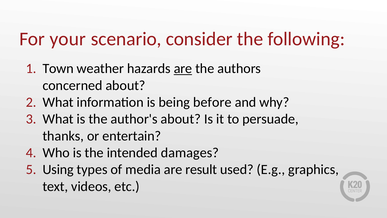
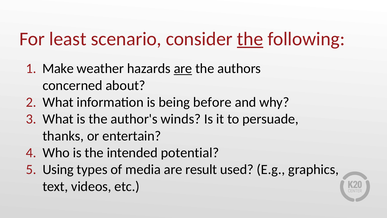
your: your -> least (68, 39)
the underline: none -> present (250, 39)
Town: Town -> Make (58, 68)
author's about: about -> winds (181, 119)
damages: damages -> potential (190, 153)
